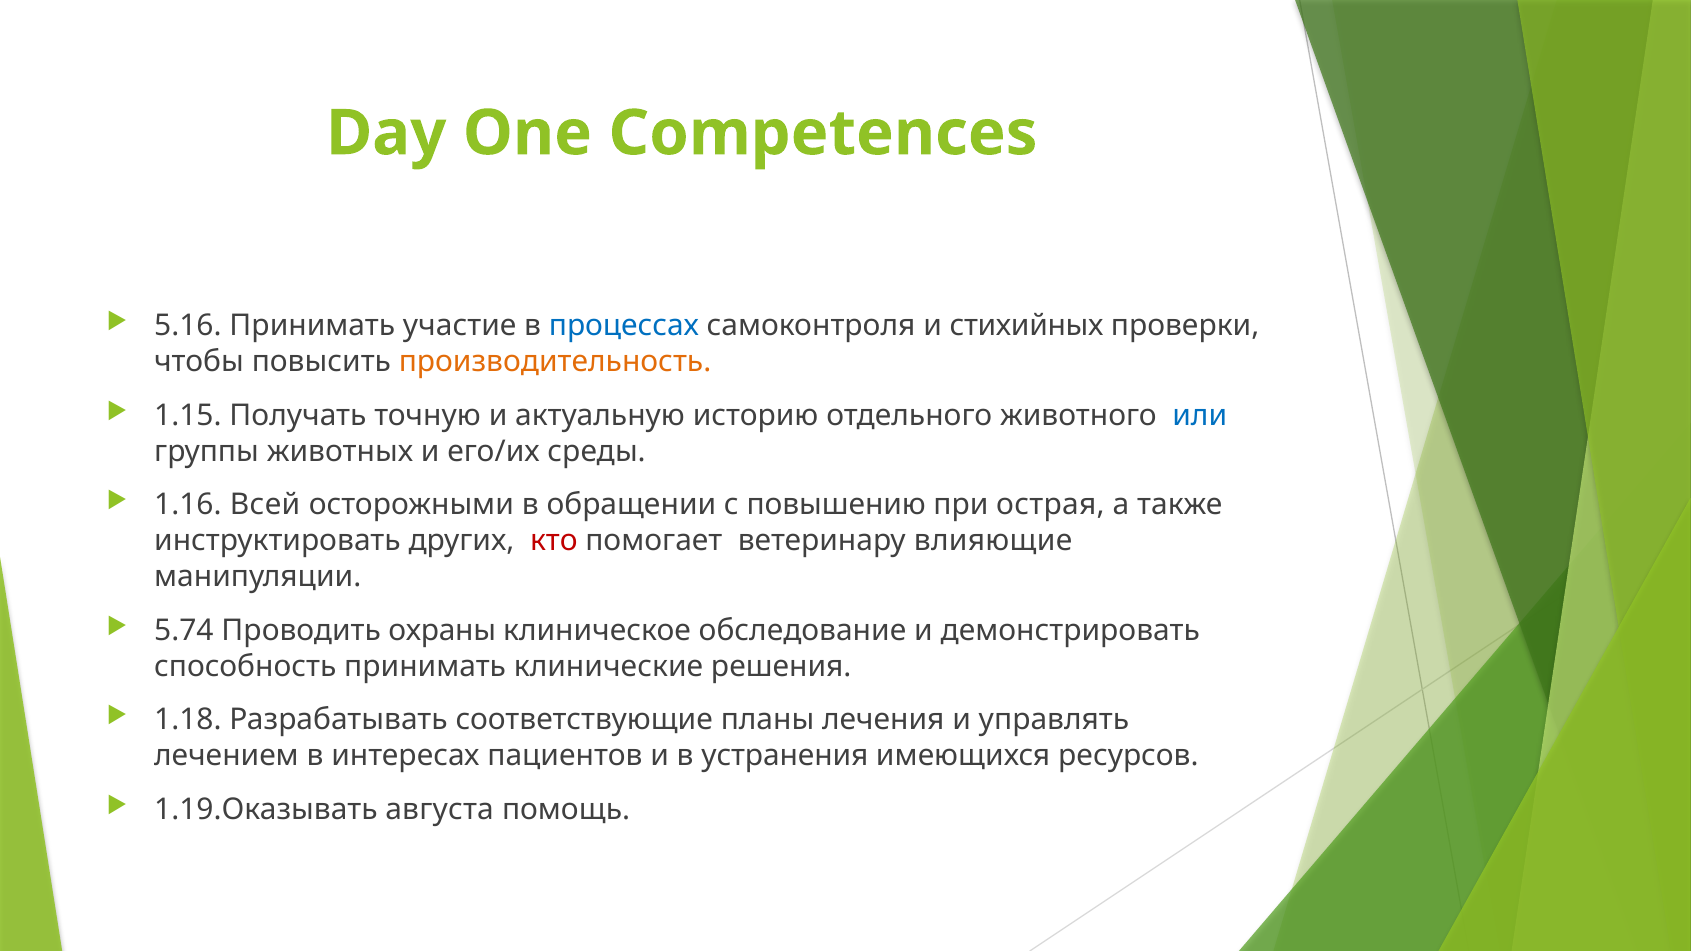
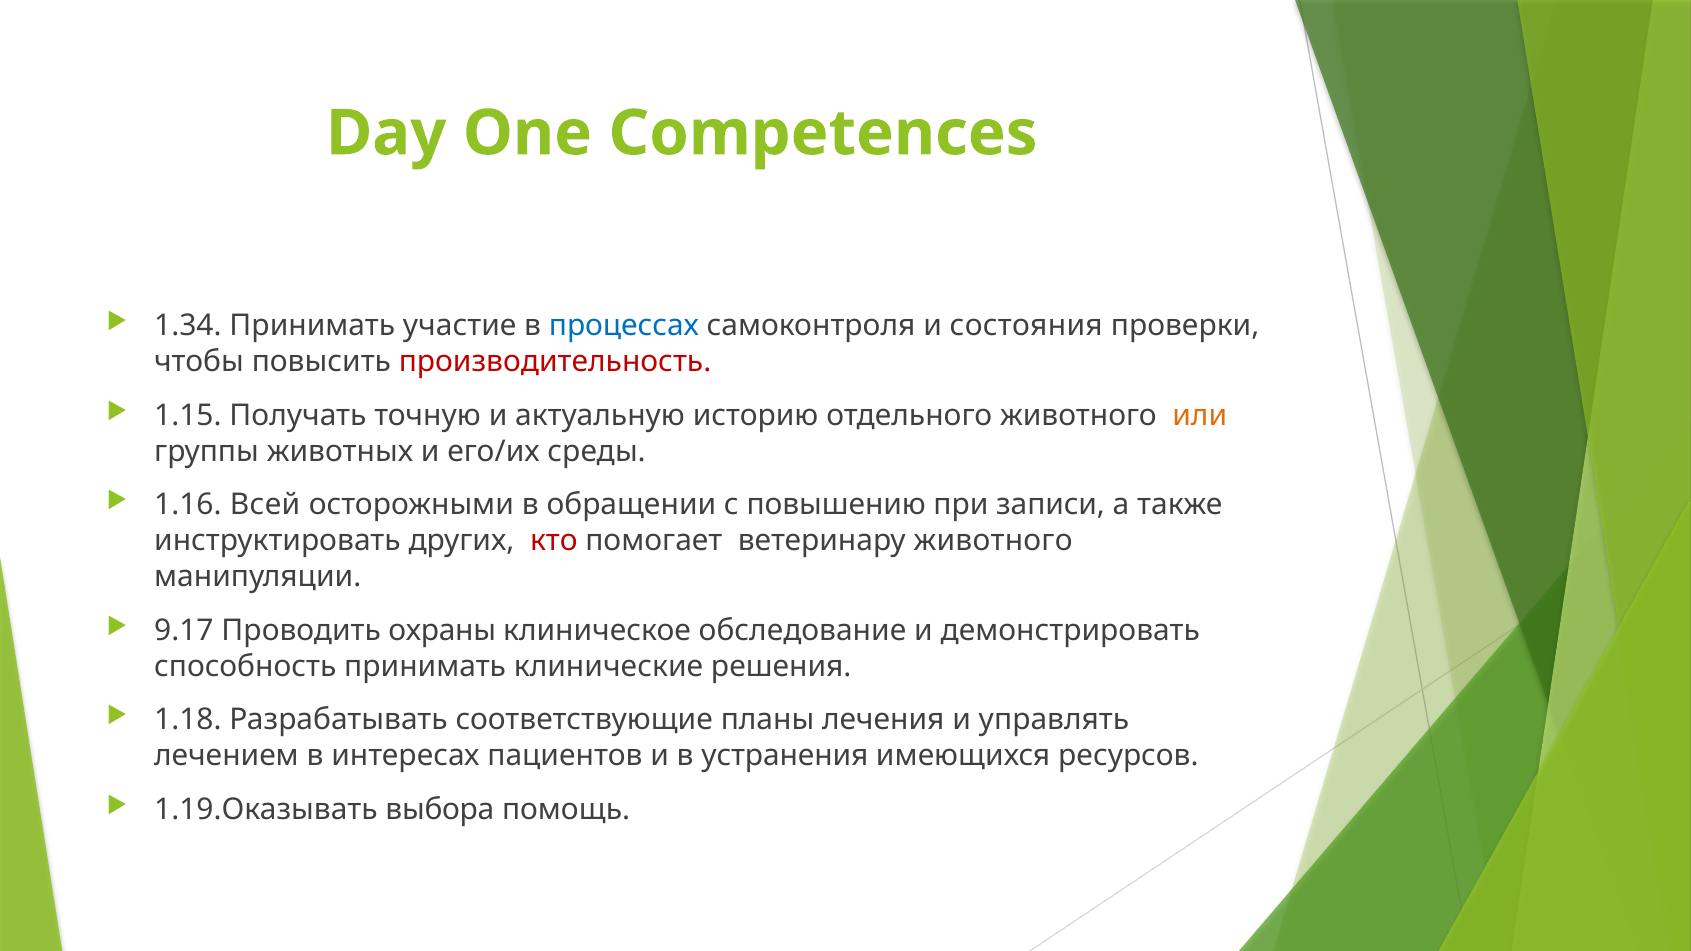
5.16: 5.16 -> 1.34 (188, 326)
стихийных: стихийных -> состояния (1026, 326)
производительность colour: orange -> red (555, 362)
или colour: blue -> orange (1200, 416)
острая: острая -> записи (1051, 505)
ветеринару влияющие: влияющие -> животного (993, 541)
5.74: 5.74 -> 9.17 (184, 631)
августа: августа -> выбора (440, 810)
